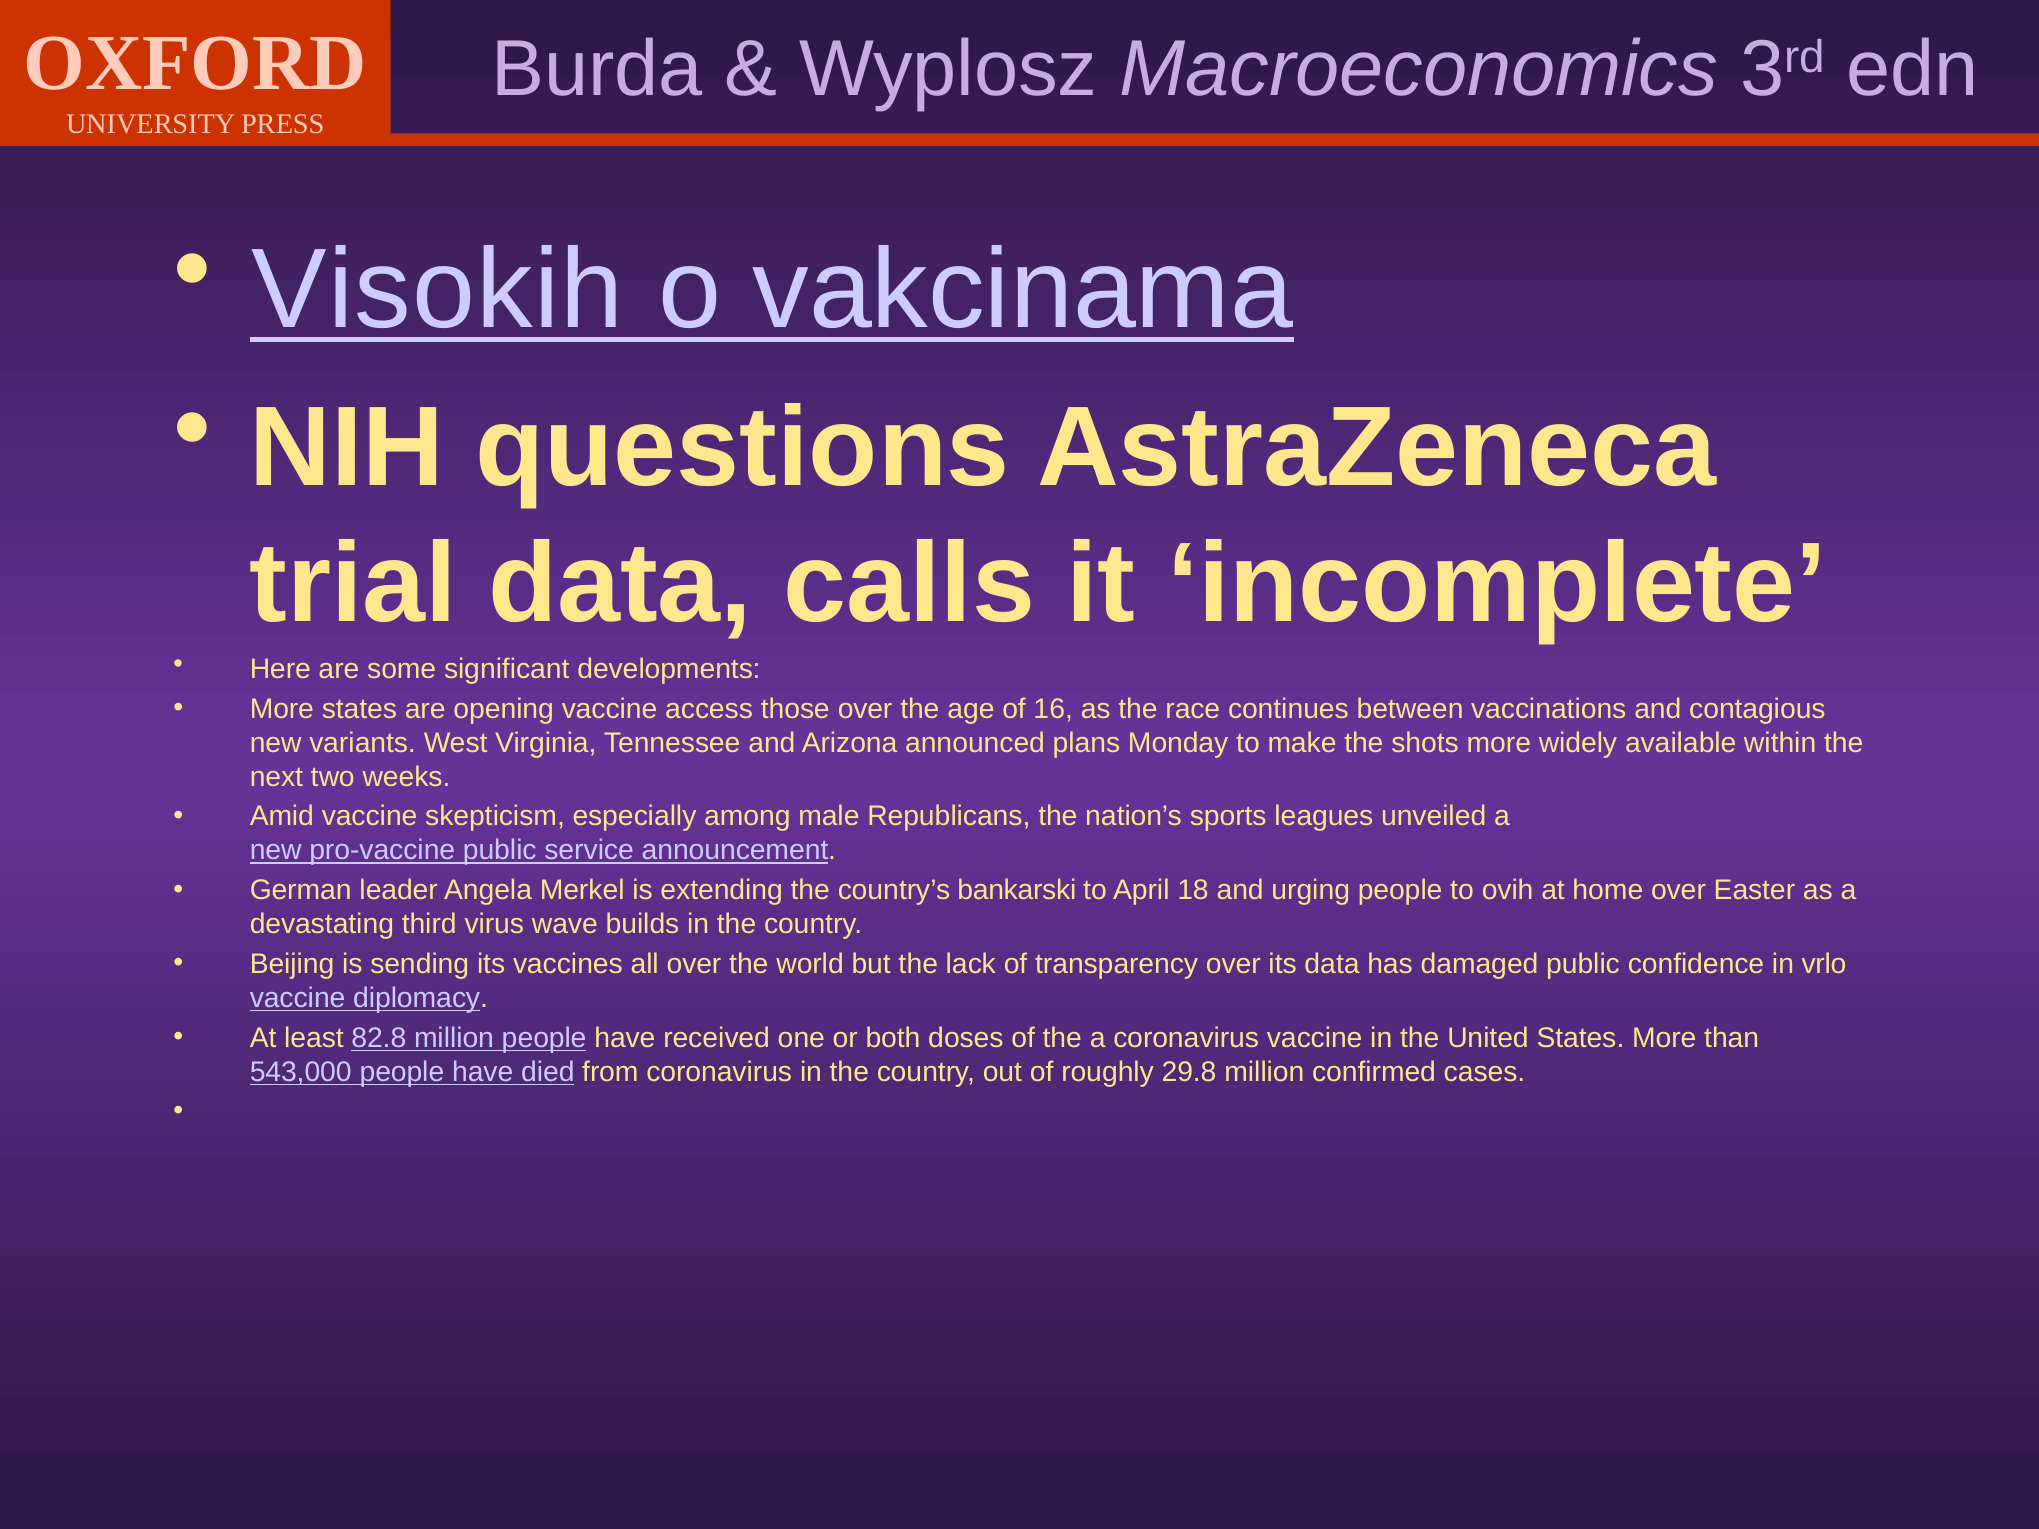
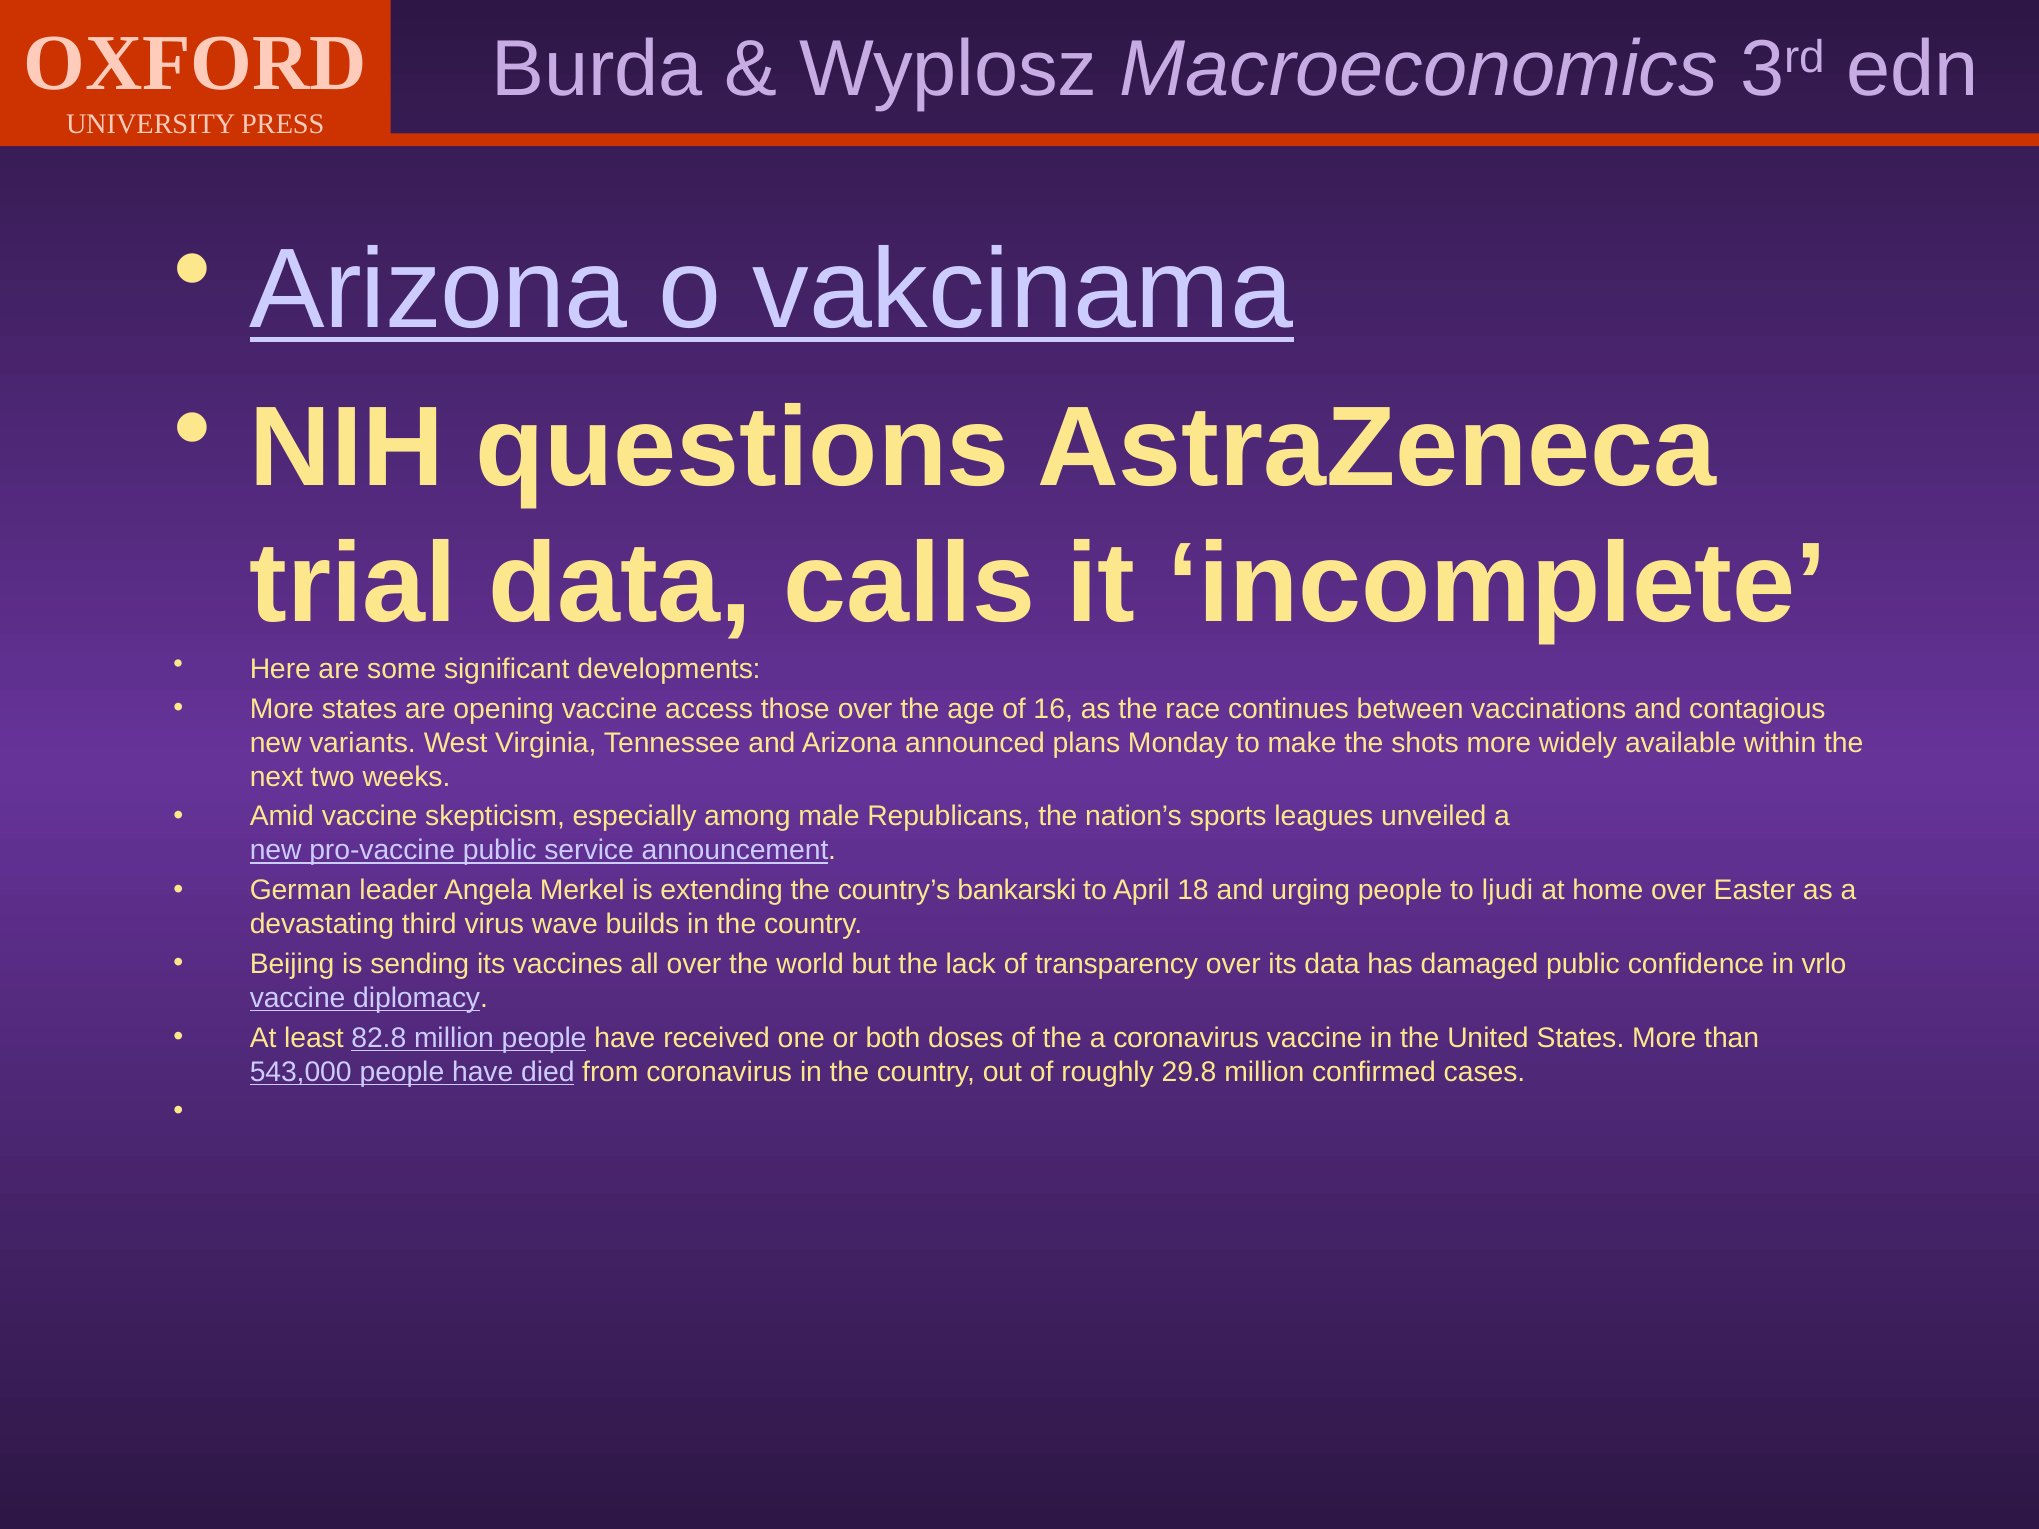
Visokih: Visokih -> Arizona (439, 290)
ovih: ovih -> ljudi (1507, 890)
